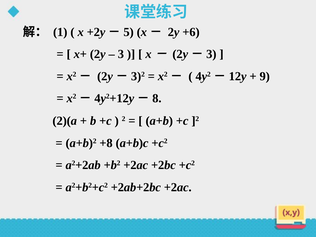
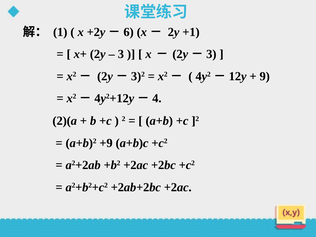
5: 5 -> 6 (129, 32)
+6: +6 -> +1 (191, 32)
8: 8 -> 4 (157, 98)
+8: +8 -> +9 (106, 143)
